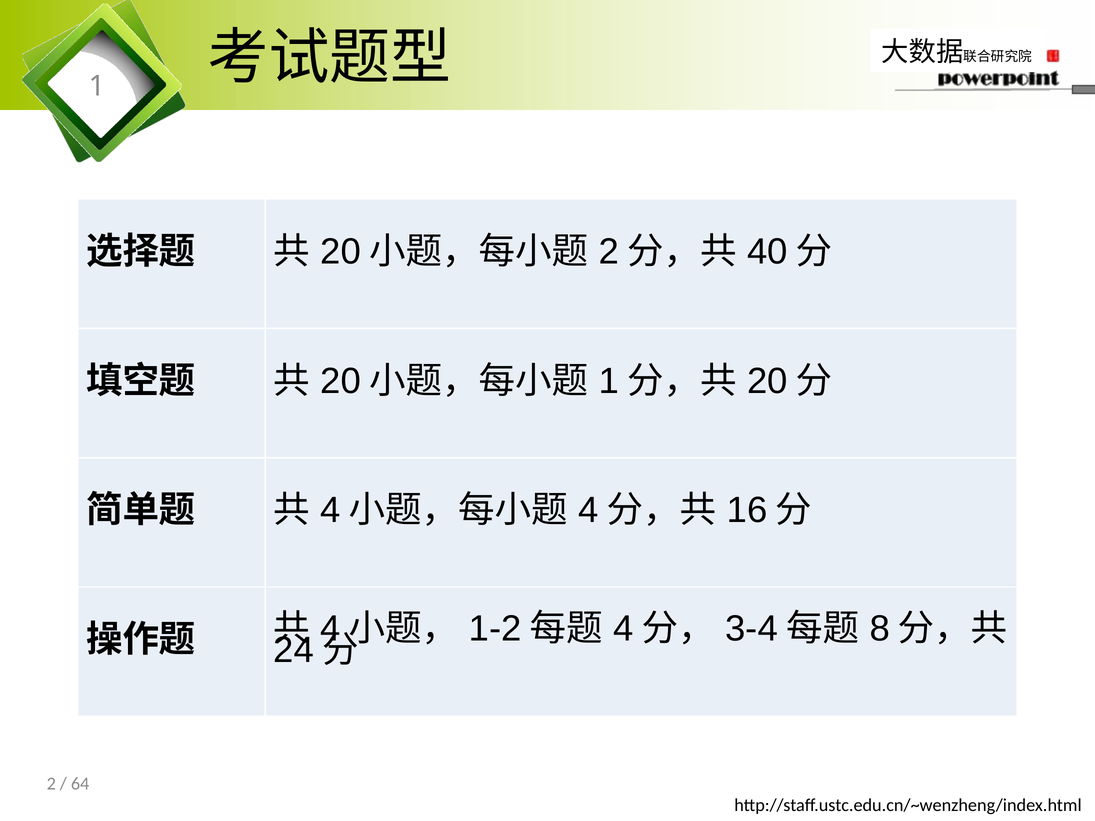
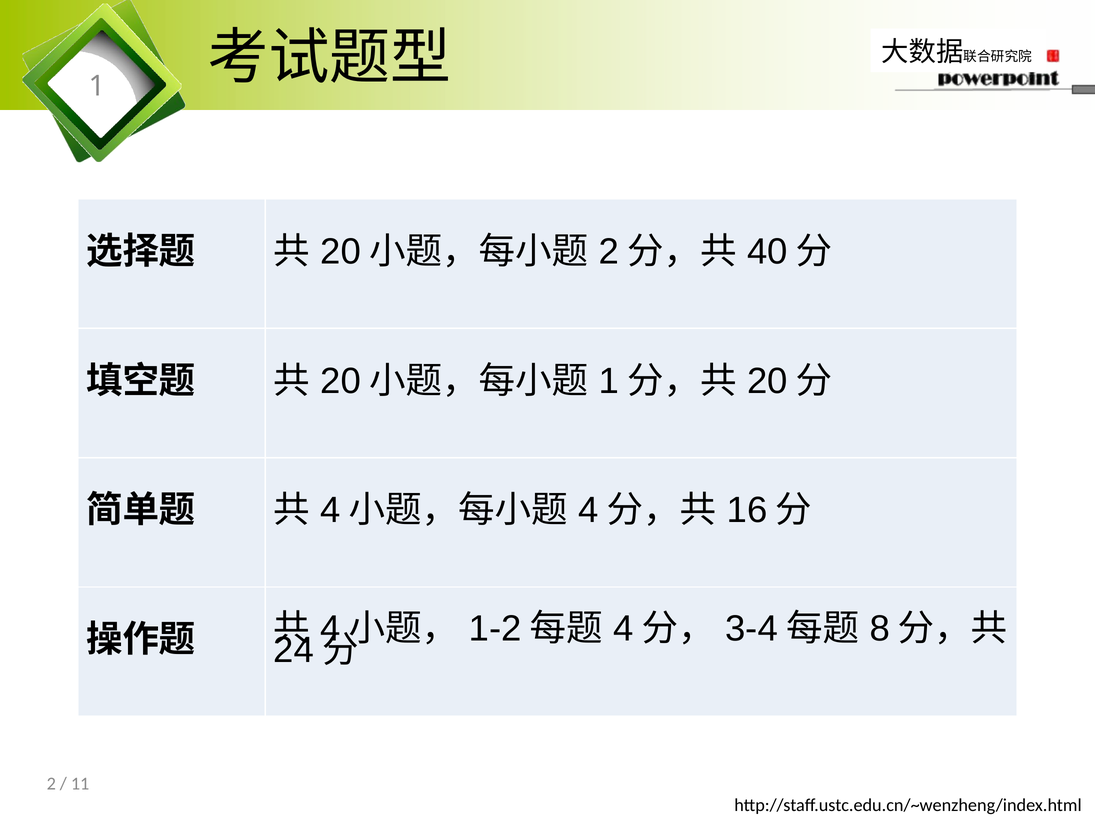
64: 64 -> 11 (80, 784)
